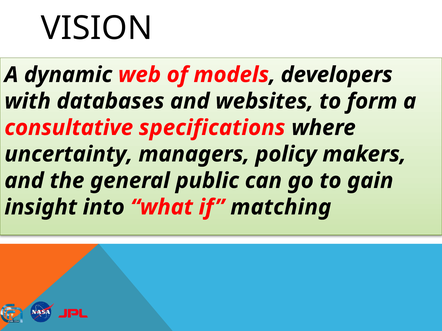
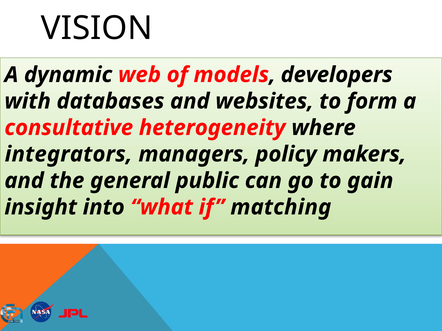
specifications: specifications -> heterogeneity (212, 128)
uncertainty: uncertainty -> integrators (68, 154)
